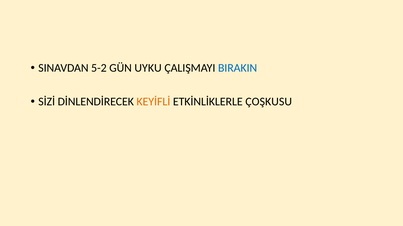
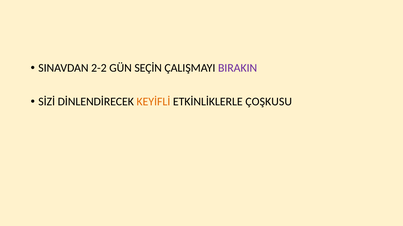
5-2: 5-2 -> 2-2 (99, 68)
UYKU: UYKU -> SEÇİN (148, 68)
BIRAKIN colour: blue -> purple (238, 68)
